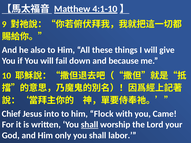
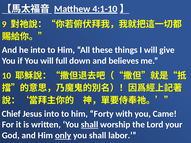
he also: also -> into (38, 50)
fail: fail -> full (61, 61)
because: because -> believes (124, 61)
Flock: Flock -> Forty (102, 114)
only underline: none -> present (63, 136)
